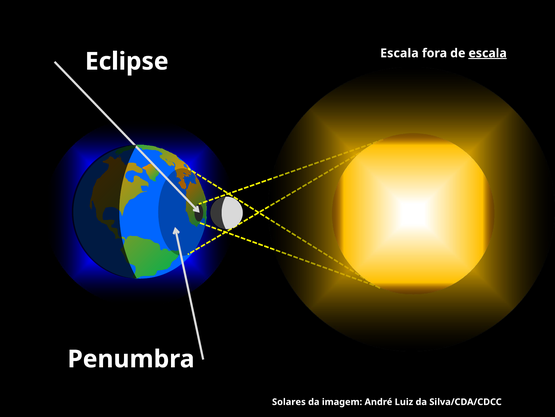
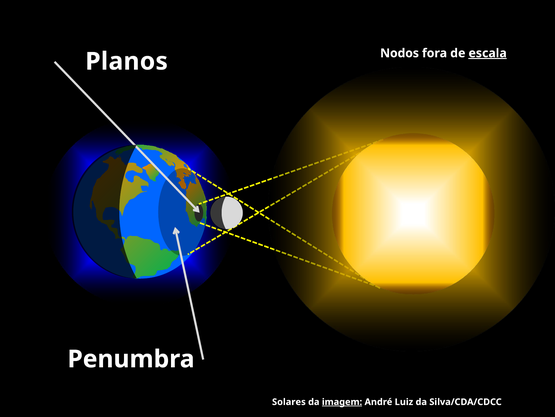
Escala: Escala -> Nodos (400, 53)
Eclipse: Eclipse -> Planos (127, 61)
imagem underline: none -> present (342, 401)
